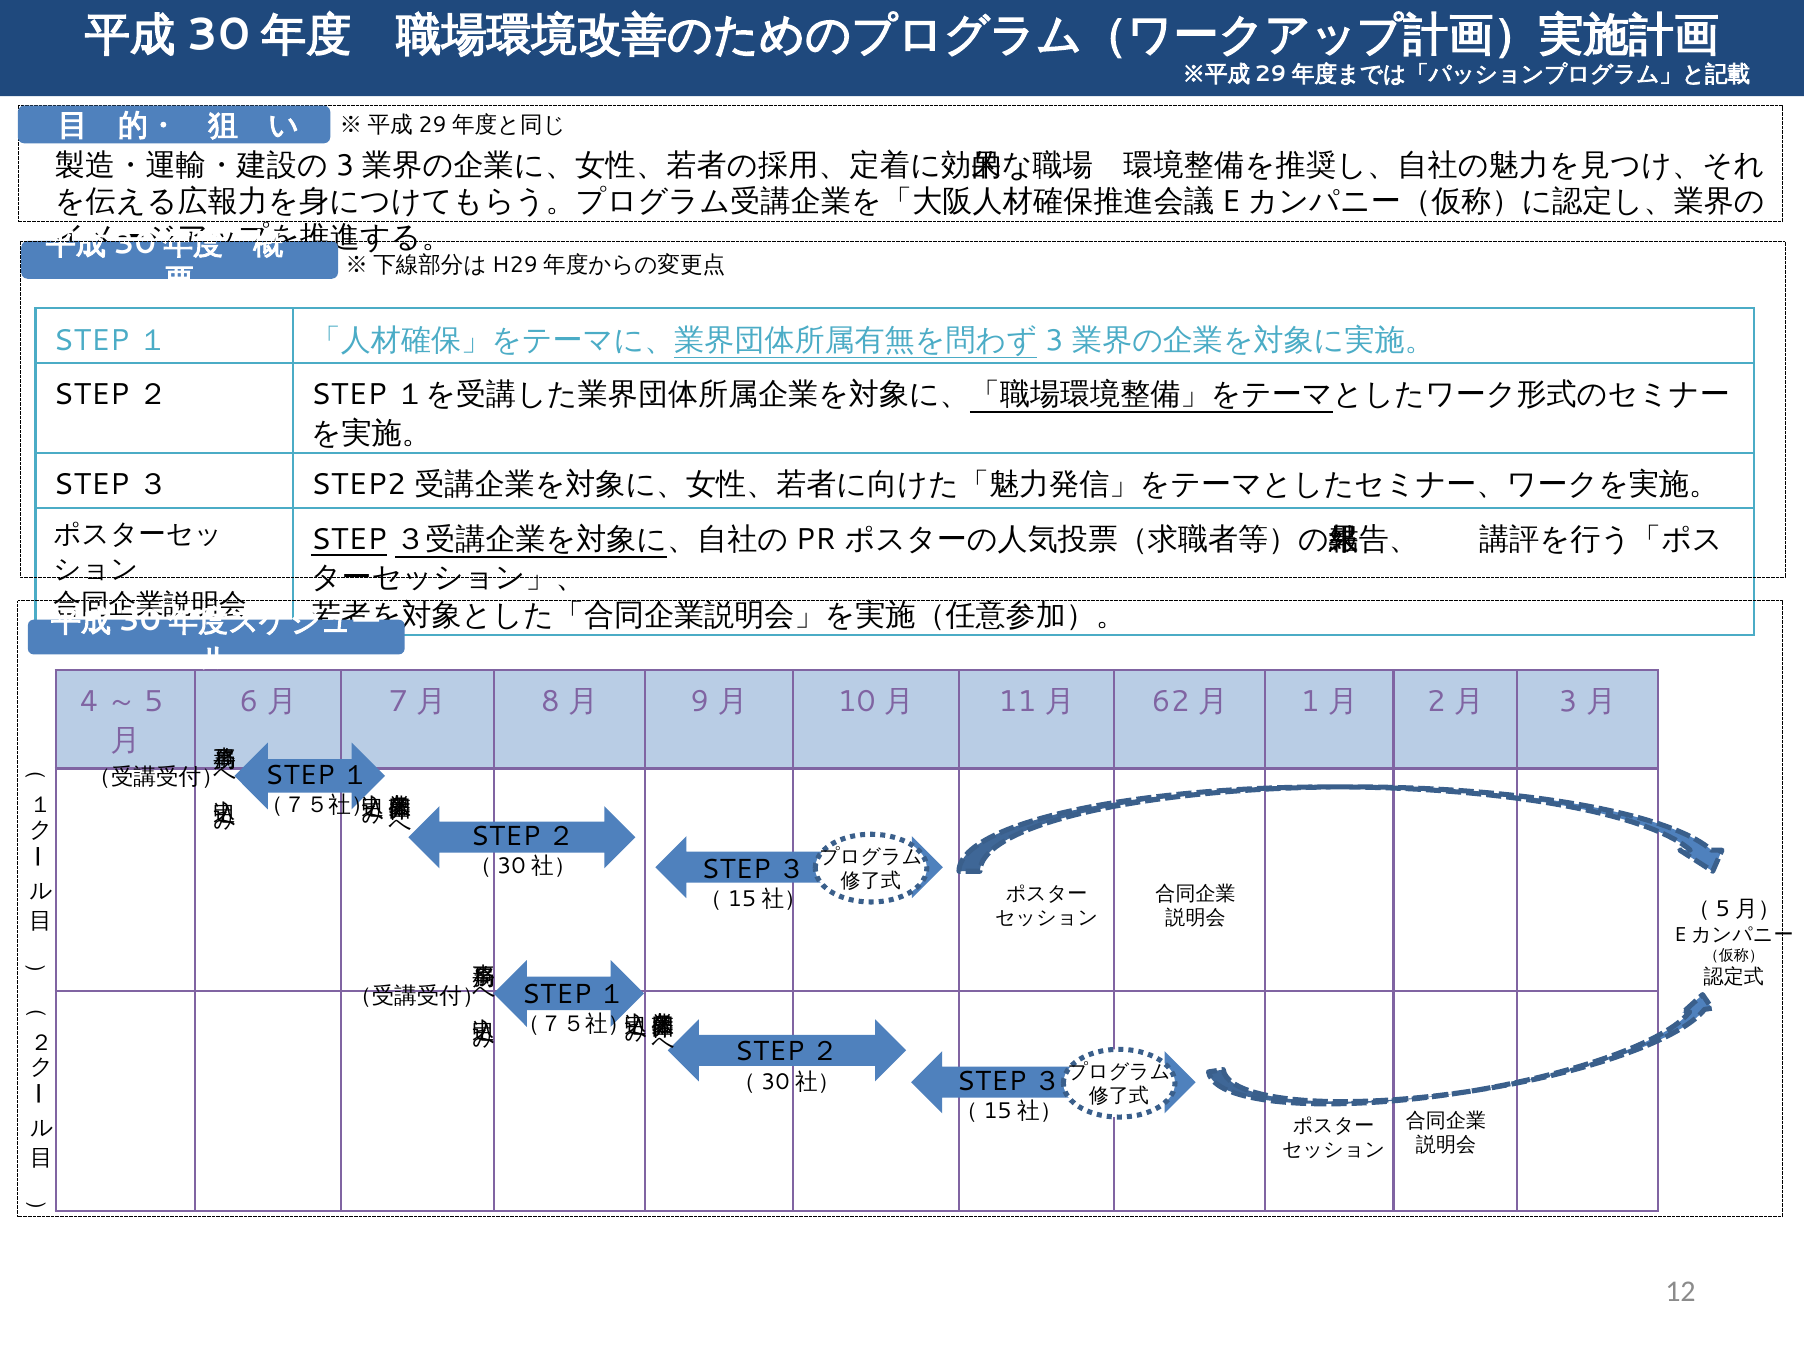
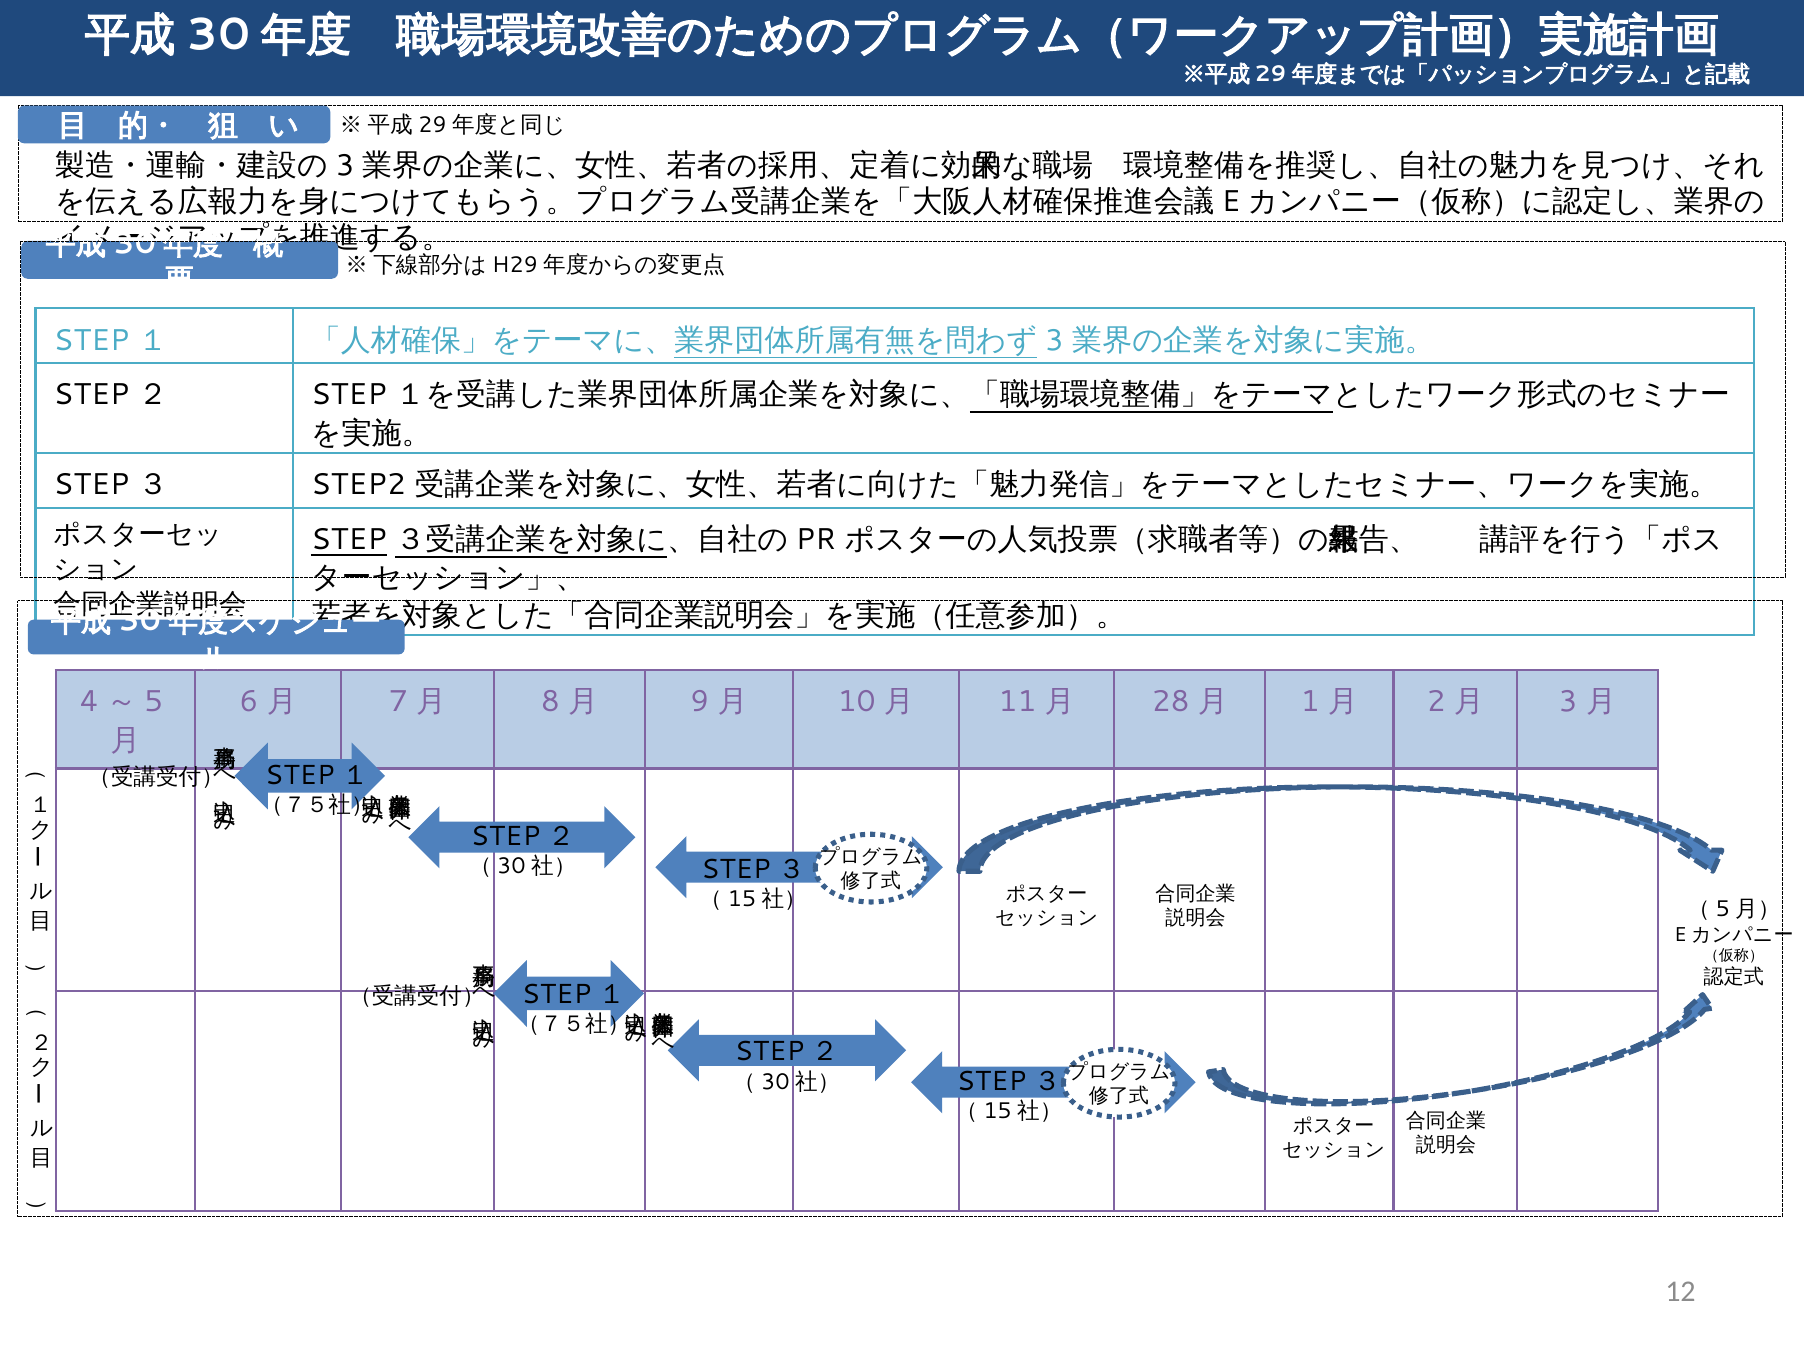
62: 62 -> 28 (1171, 702)
